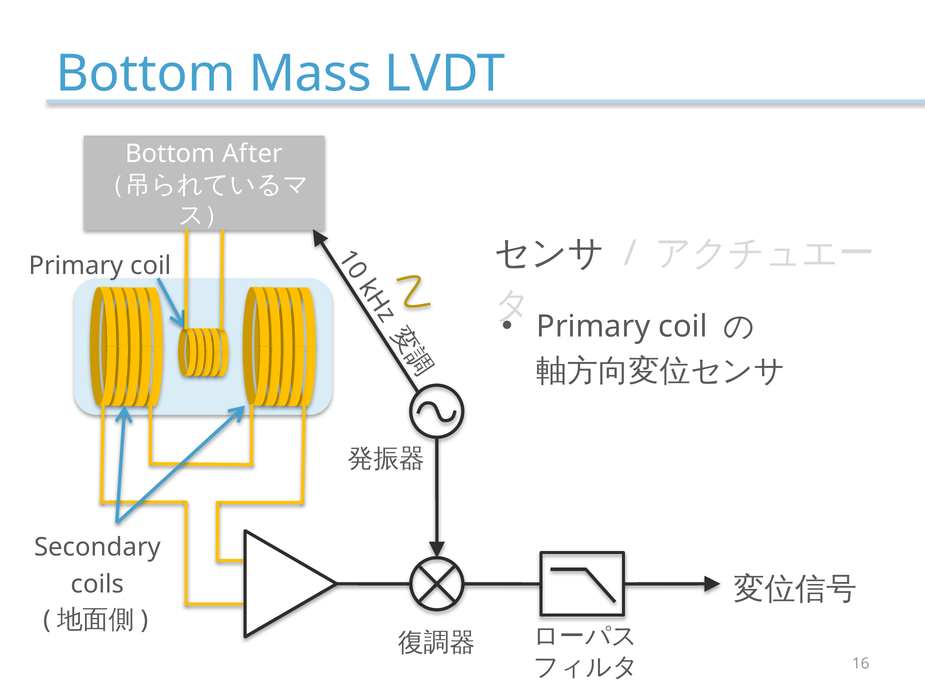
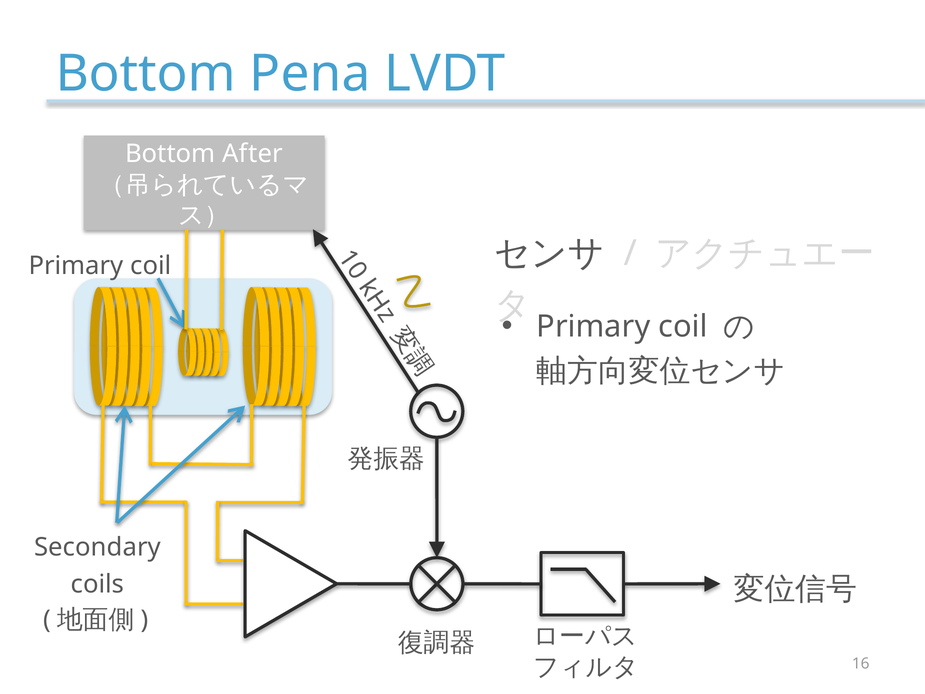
Mass: Mass -> Pena (310, 74)
